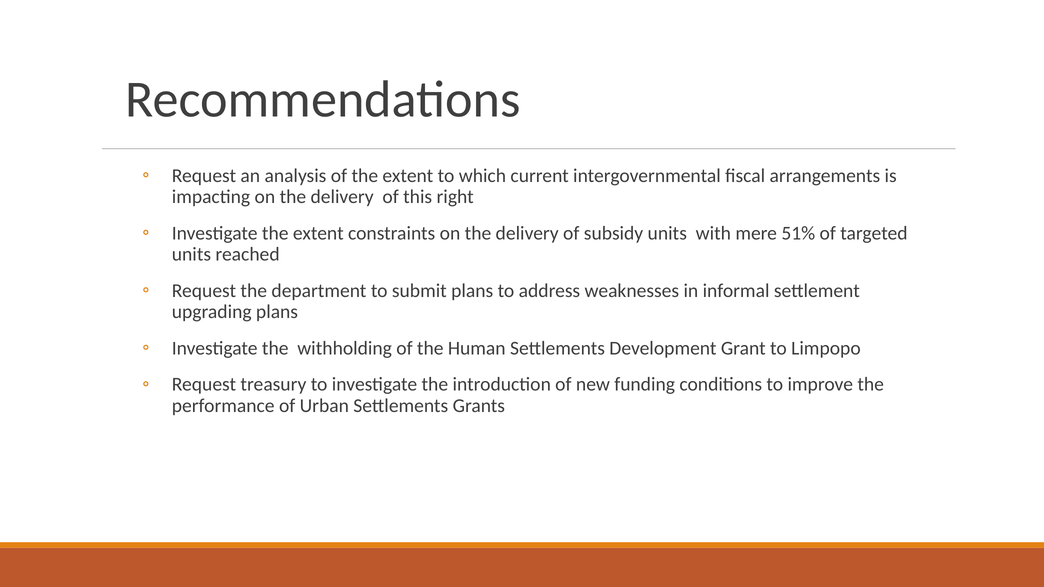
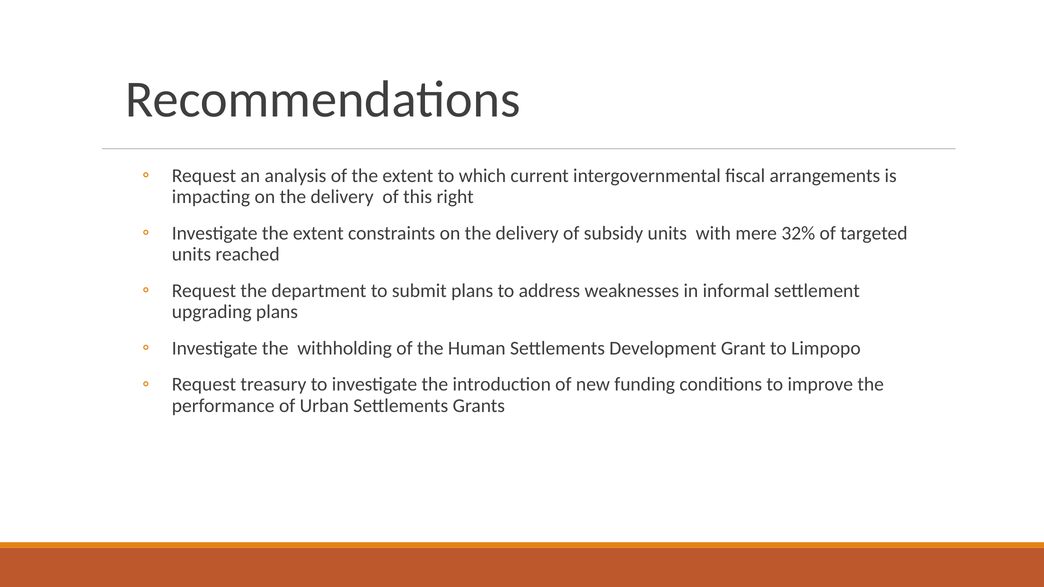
51%: 51% -> 32% (798, 233)
